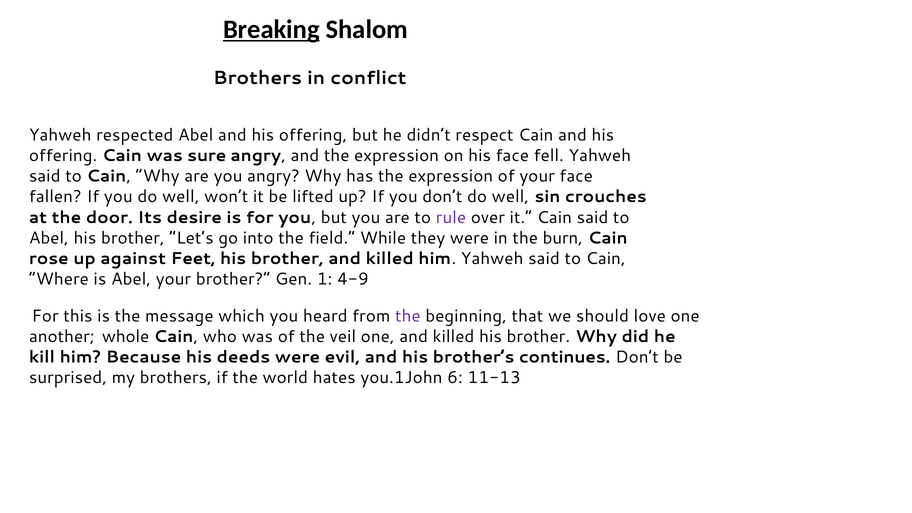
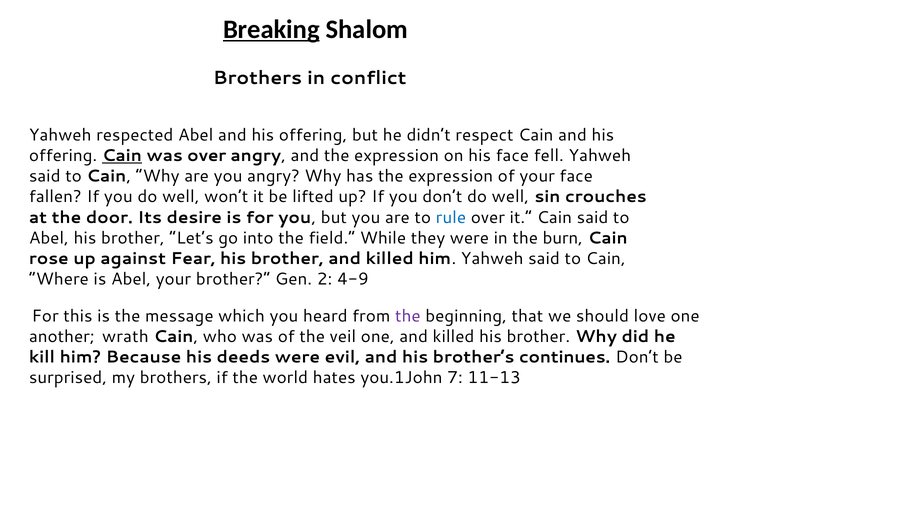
Cain underline: none -> present (122, 156)
was sure: sure -> over (207, 156)
rule colour: purple -> blue (451, 217)
Feet: Feet -> Fear (193, 258)
1: 1 -> 2 (325, 279)
whole: whole -> wrath (125, 336)
6: 6 -> 7 (455, 377)
